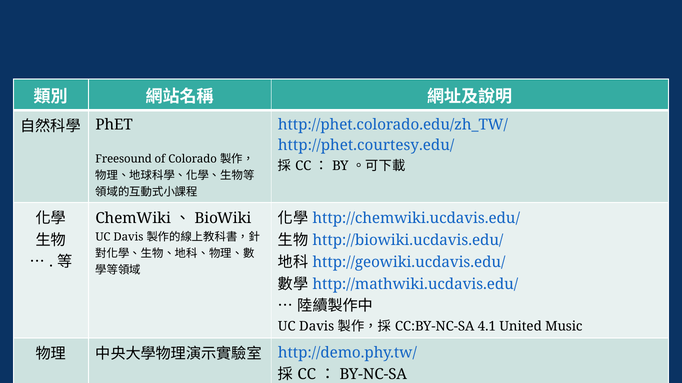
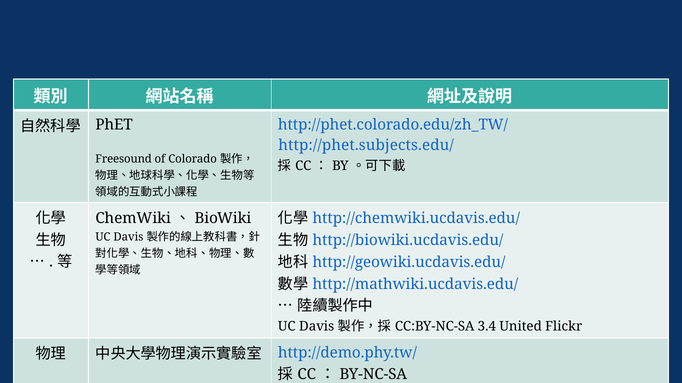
http://phet.courtesy.edu/: http://phet.courtesy.edu/ -> http://phet.subjects.edu/ (366, 146)
4.1: 4.1 -> 3.4 (487, 327)
Music: Music -> Flickr (564, 327)
